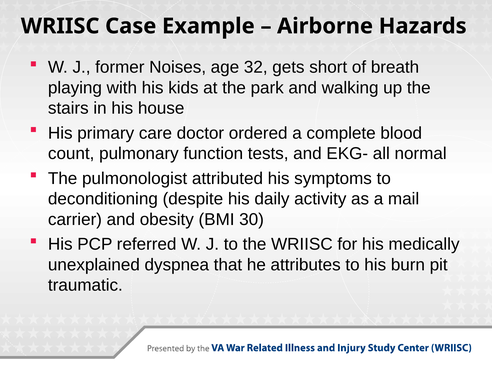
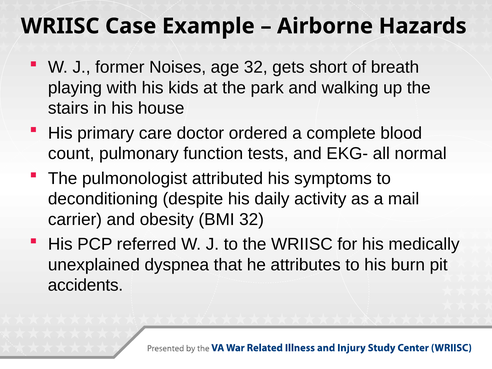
BMI 30: 30 -> 32 (252, 219)
traumatic: traumatic -> accidents (85, 285)
